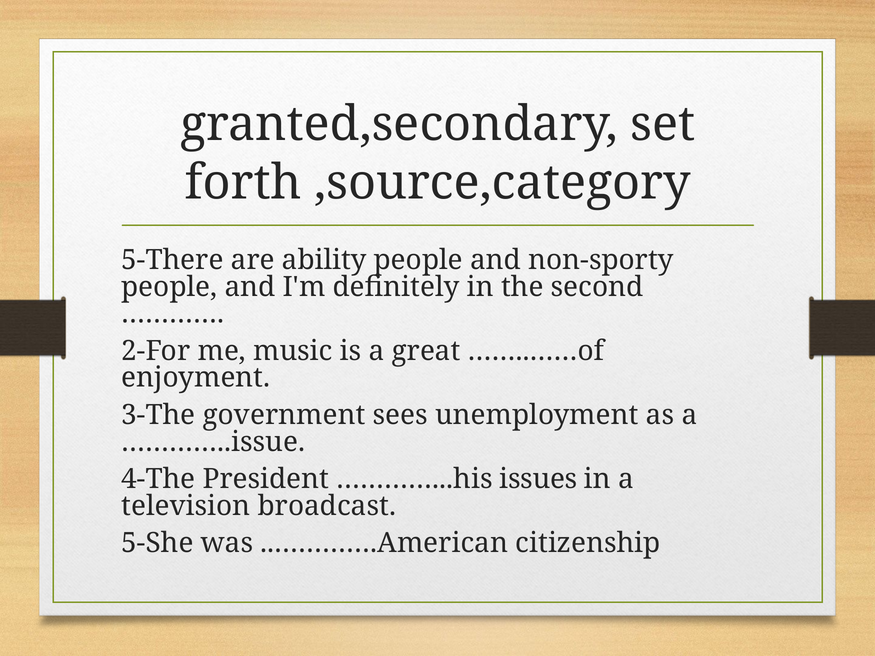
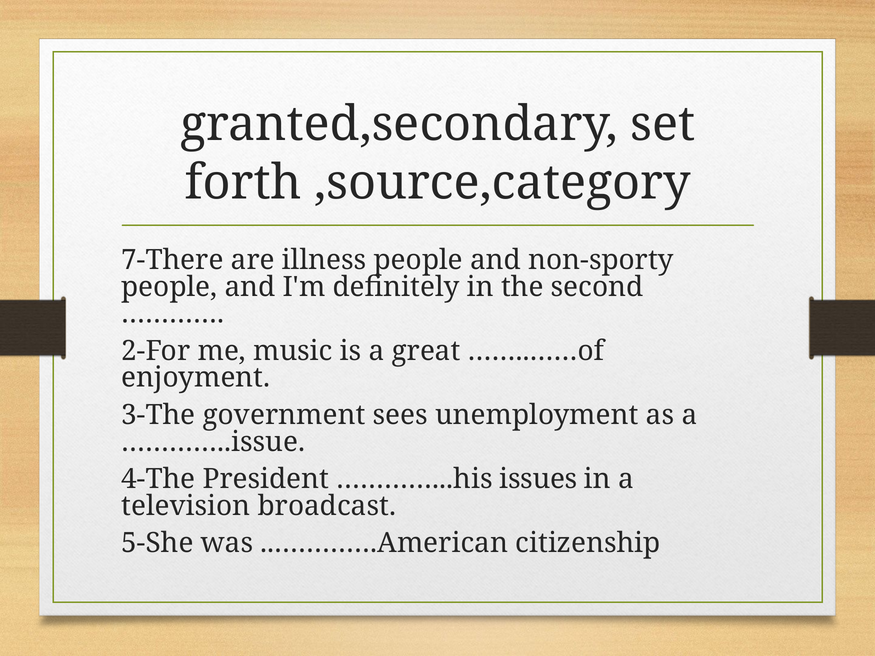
5-There: 5-There -> 7-There (172, 260)
ability: ability -> illness (324, 260)
